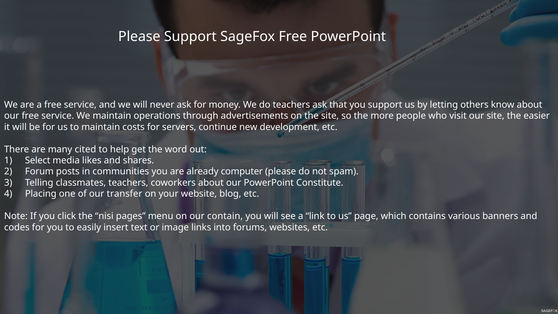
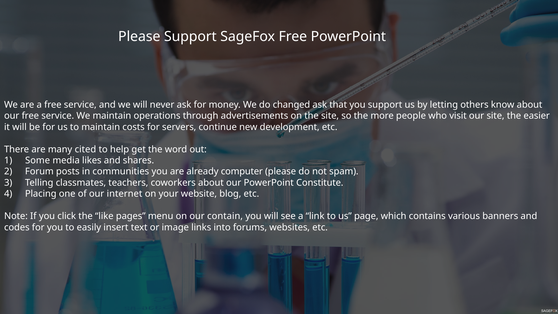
do teachers: teachers -> changed (291, 105)
Select: Select -> Some (38, 160)
transfer: transfer -> internet (125, 194)
nisi: nisi -> like (104, 216)
